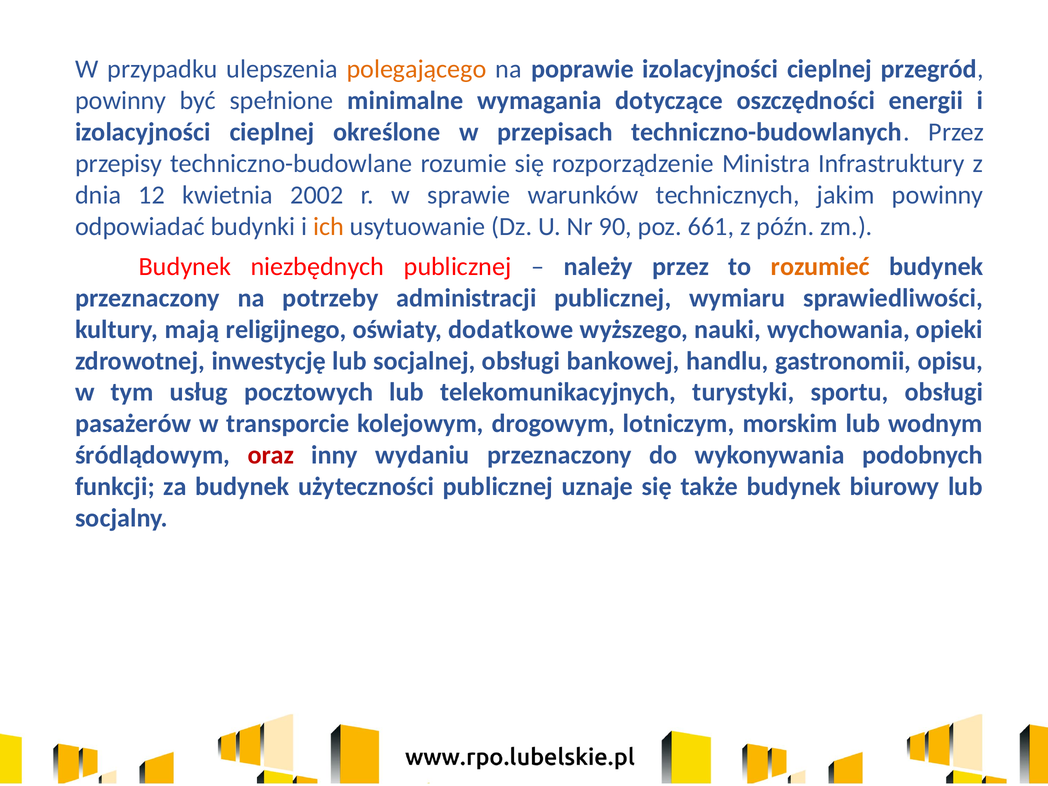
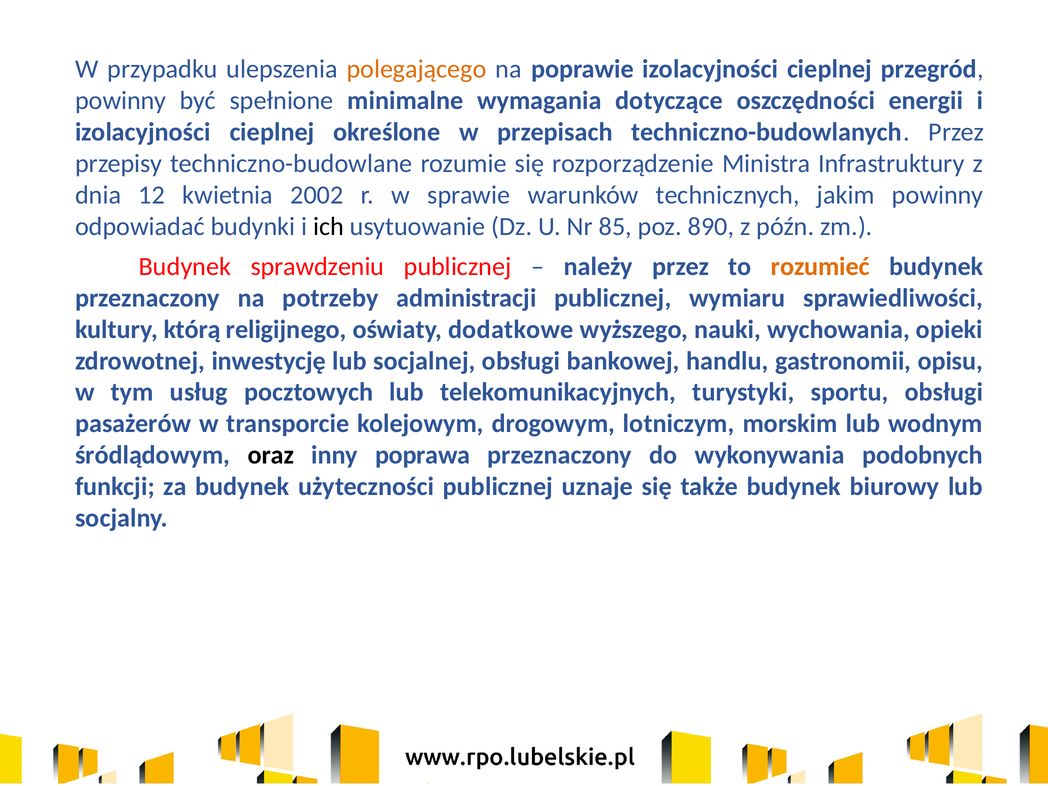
ich colour: orange -> black (329, 226)
90: 90 -> 85 (615, 226)
661: 661 -> 890 (711, 226)
niezbędnych: niezbędnych -> sprawdzeniu (317, 267)
mają: mają -> którą (192, 329)
oraz colour: red -> black (271, 455)
wydaniu: wydaniu -> poprawa (423, 455)
